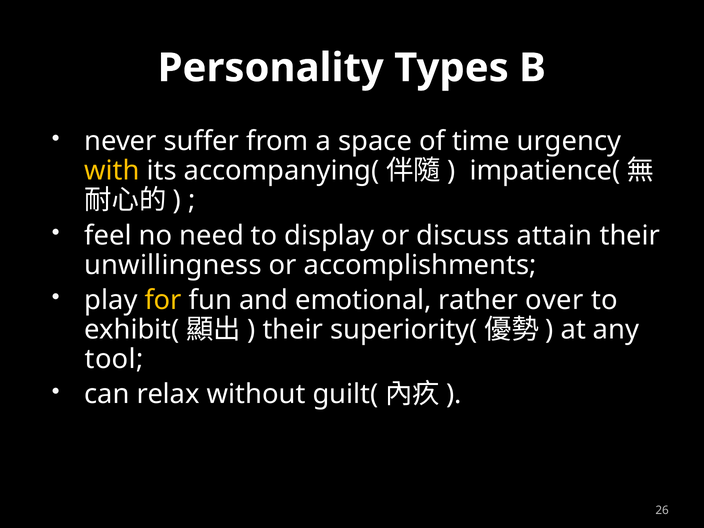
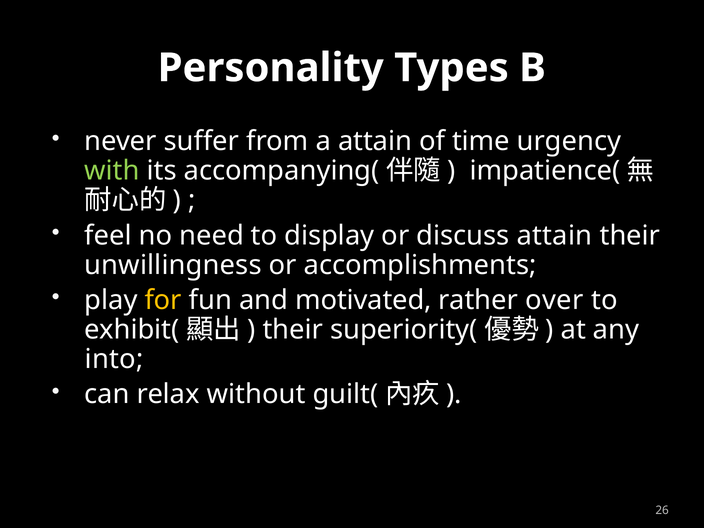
a space: space -> attain (375, 141)
with colour: yellow -> light green (112, 171)
emotional: emotional -> motivated (363, 300)
tool: tool -> into (114, 359)
